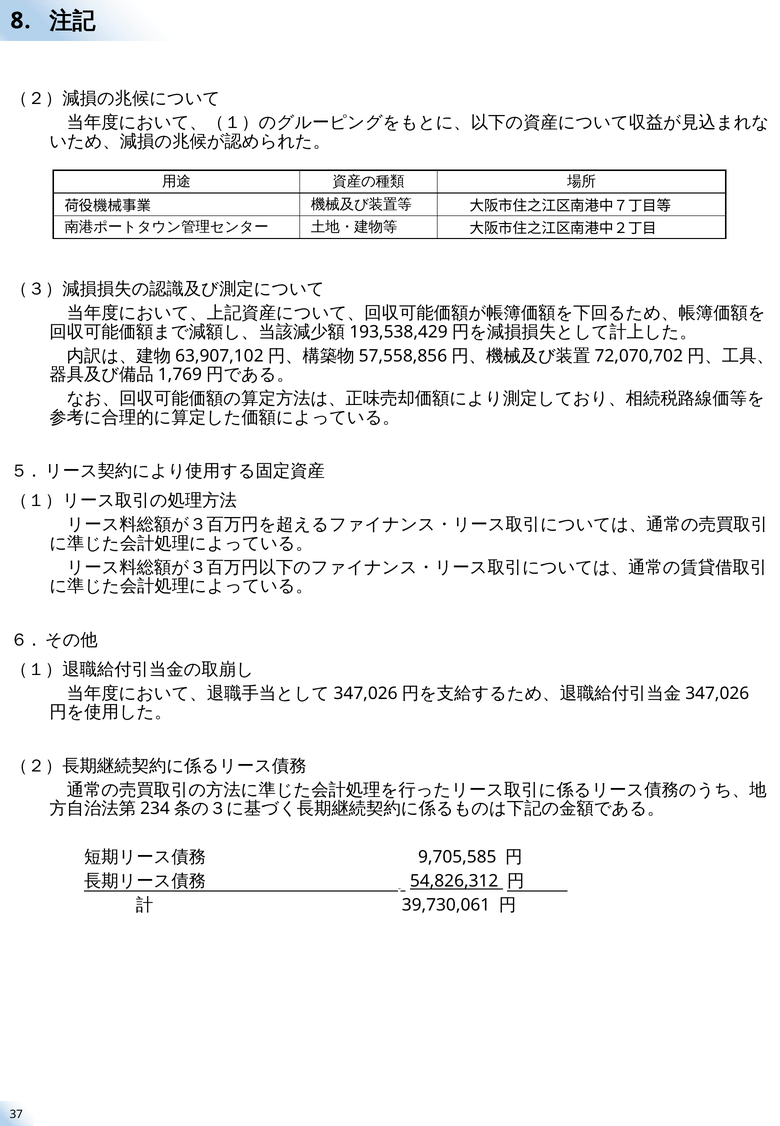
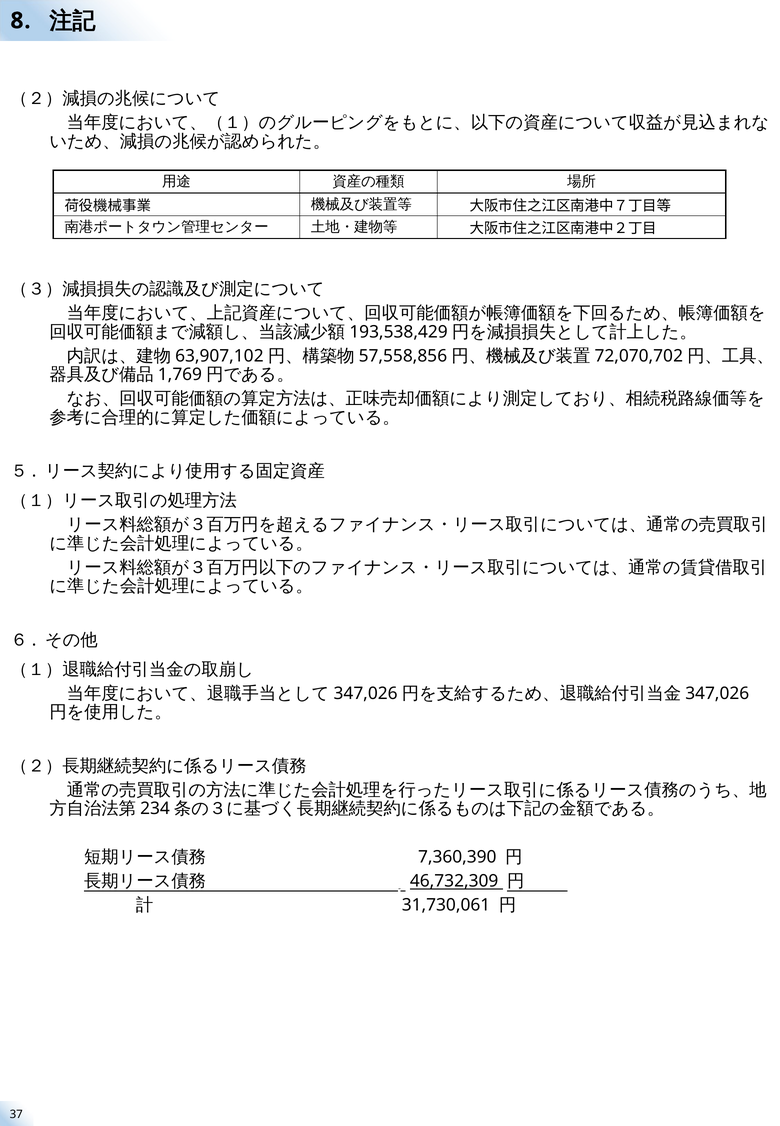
9,705,585: 9,705,585 -> 7,360,390 (457, 857)
54,826,312: 54,826,312 -> 46,732,309 (454, 882)
39,730,061: 39,730,061 -> 31,730,061 (446, 906)
